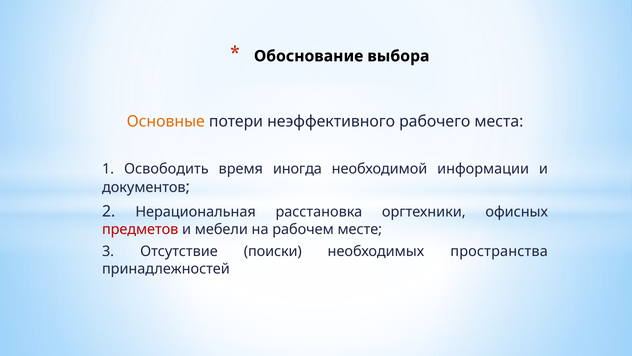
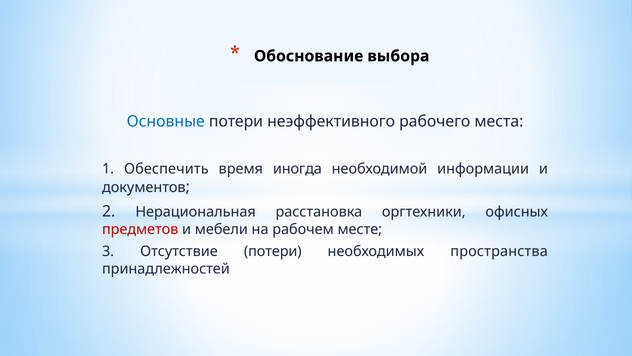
Основные colour: orange -> blue (166, 121)
Освободить: Освободить -> Обеспечить (166, 169)
Отсутствие поиски: поиски -> потери (273, 251)
